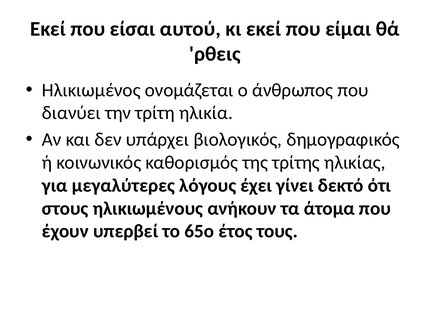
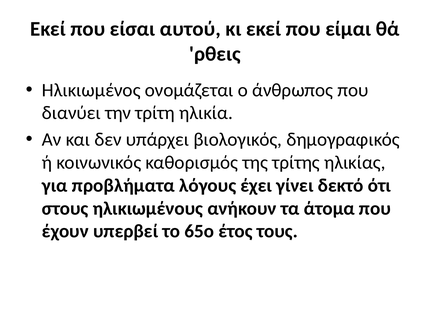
μεγαλύτερες: μεγαλύτερες -> προβλήματα (123, 186)
